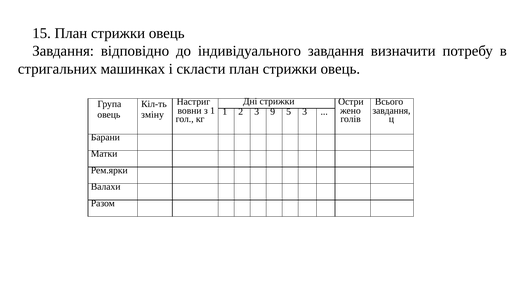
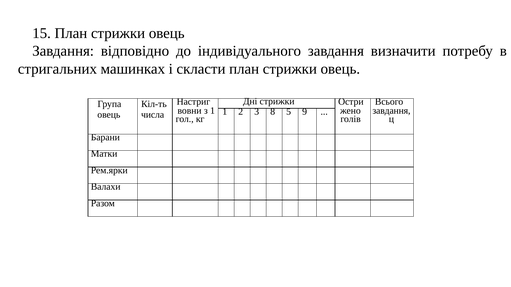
9: 9 -> 8 (273, 112)
5 3: 3 -> 9 (305, 112)
зміну: зміну -> числа (153, 115)
